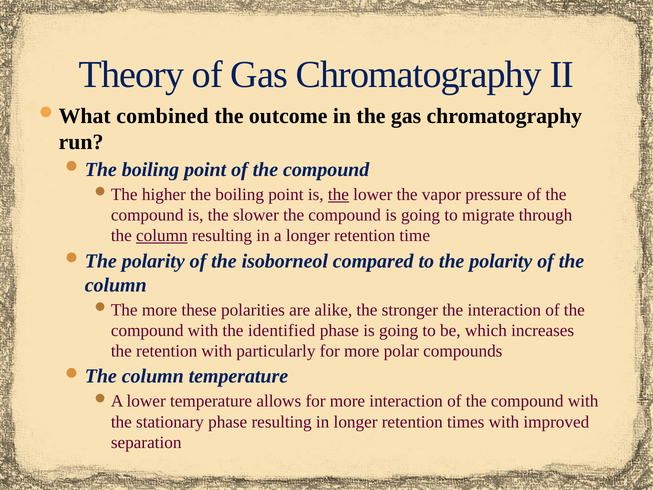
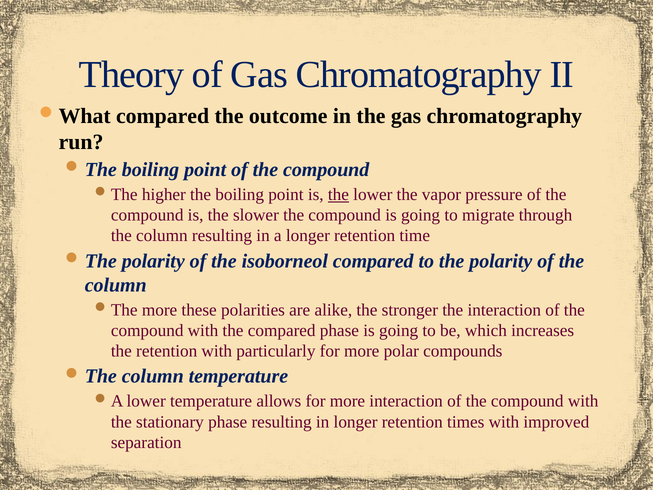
combined: combined -> compared (163, 116)
column underline: present -> none (162, 236)
the identified: identified -> compared (282, 330)
